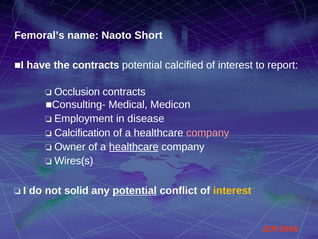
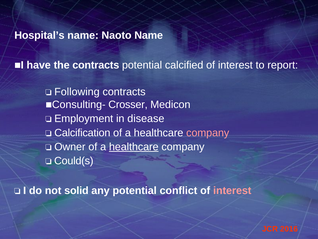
Femoral’s: Femoral’s -> Hospital’s (39, 35)
Naoto Short: Short -> Name (149, 35)
Occlusion: Occlusion -> Following (77, 92)
Medical: Medical -> Crosser (128, 104)
Wires(s: Wires(s -> Could(s (74, 161)
potential underline: present -> none (135, 190)
interest colour: yellow -> pink (232, 190)
